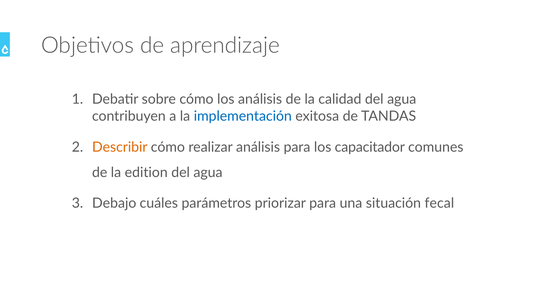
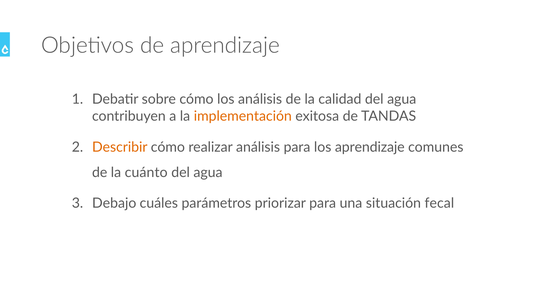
implementación colour: blue -> orange (243, 116)
los capacitador: capacitador -> aprendizaje (370, 147)
edition: edition -> cuánto (146, 172)
